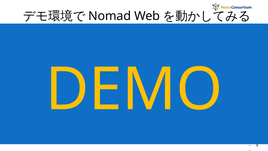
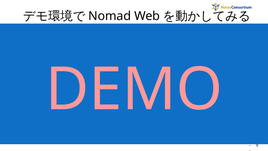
DEMO colour: yellow -> pink (134, 89)
